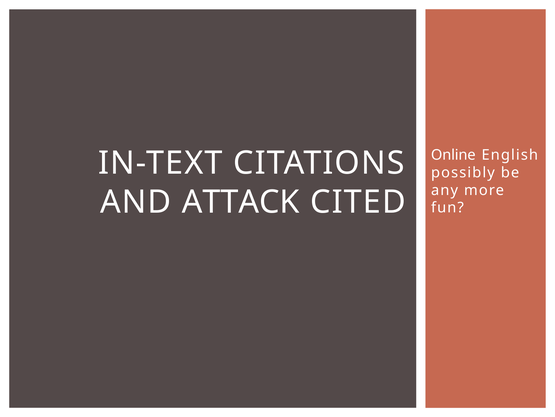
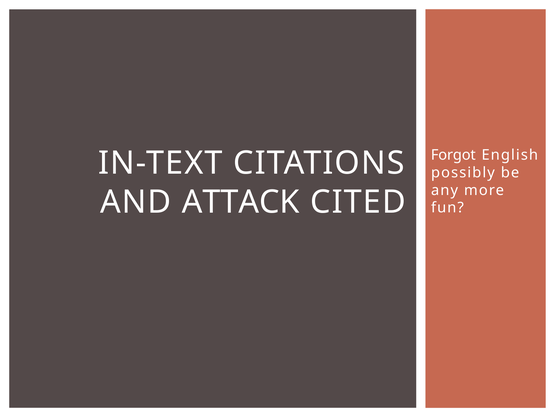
Online: Online -> Forgot (453, 155)
